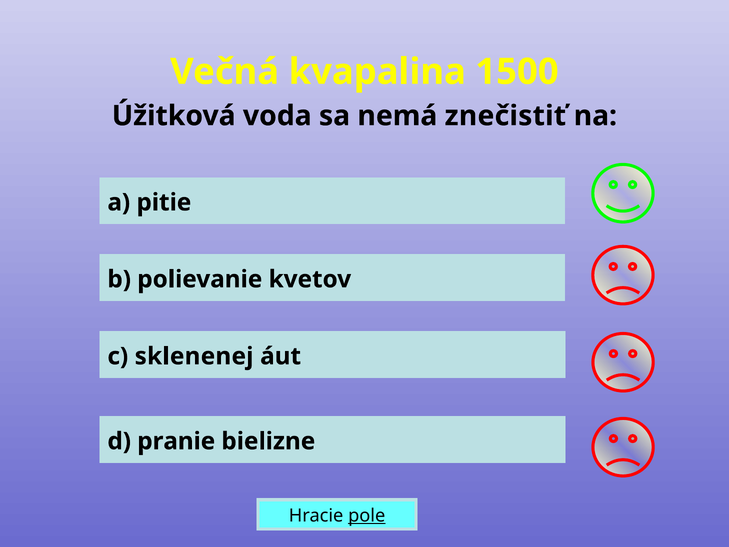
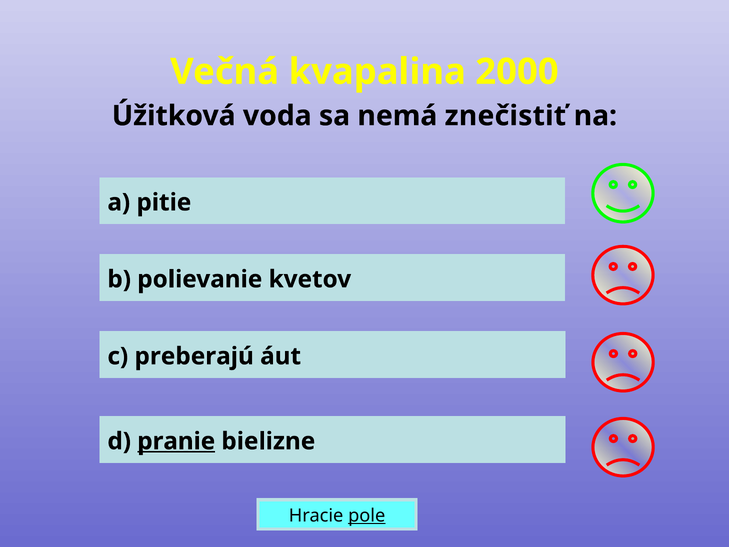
1500: 1500 -> 2000 (517, 72)
sklenenej: sklenenej -> preberajú (194, 356)
pranie underline: none -> present (176, 441)
